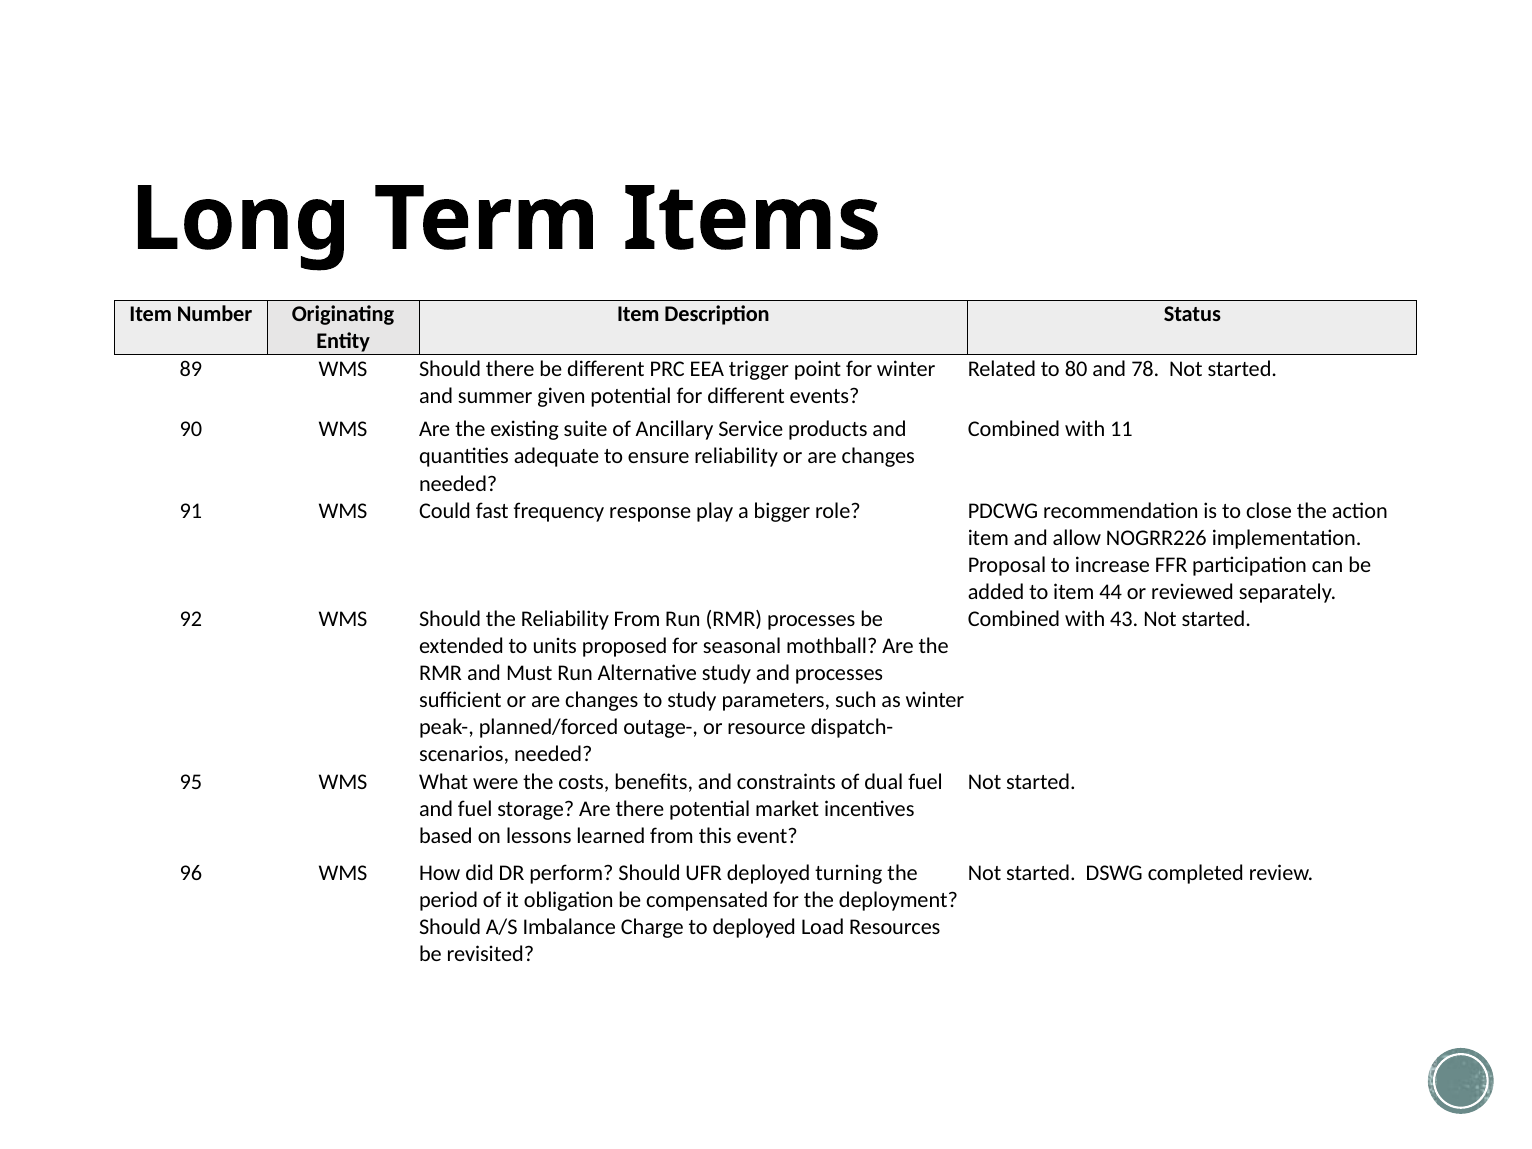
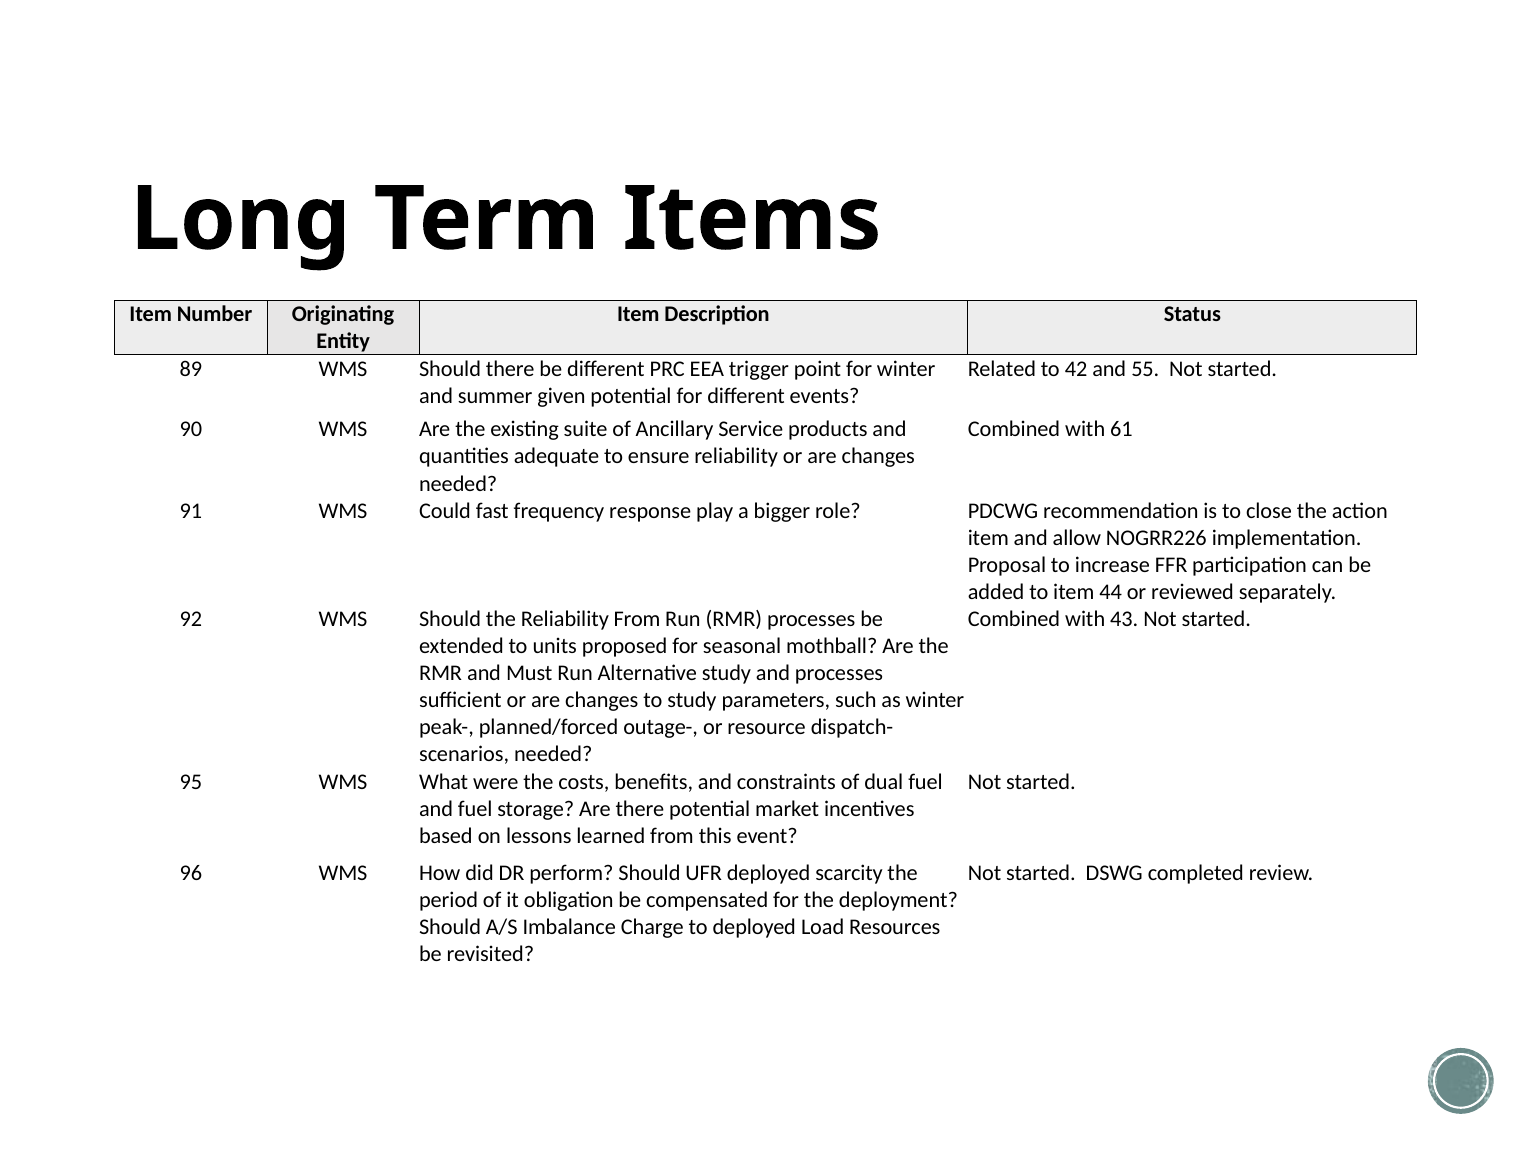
80: 80 -> 42 (1076, 369)
78: 78 -> 55 (1145, 369)
11: 11 -> 61 (1121, 429)
turning: turning -> scarcity (849, 873)
